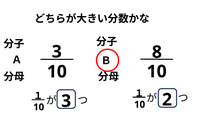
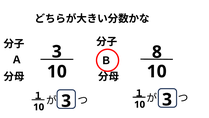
3 2: 2 -> 3 (167, 99)
